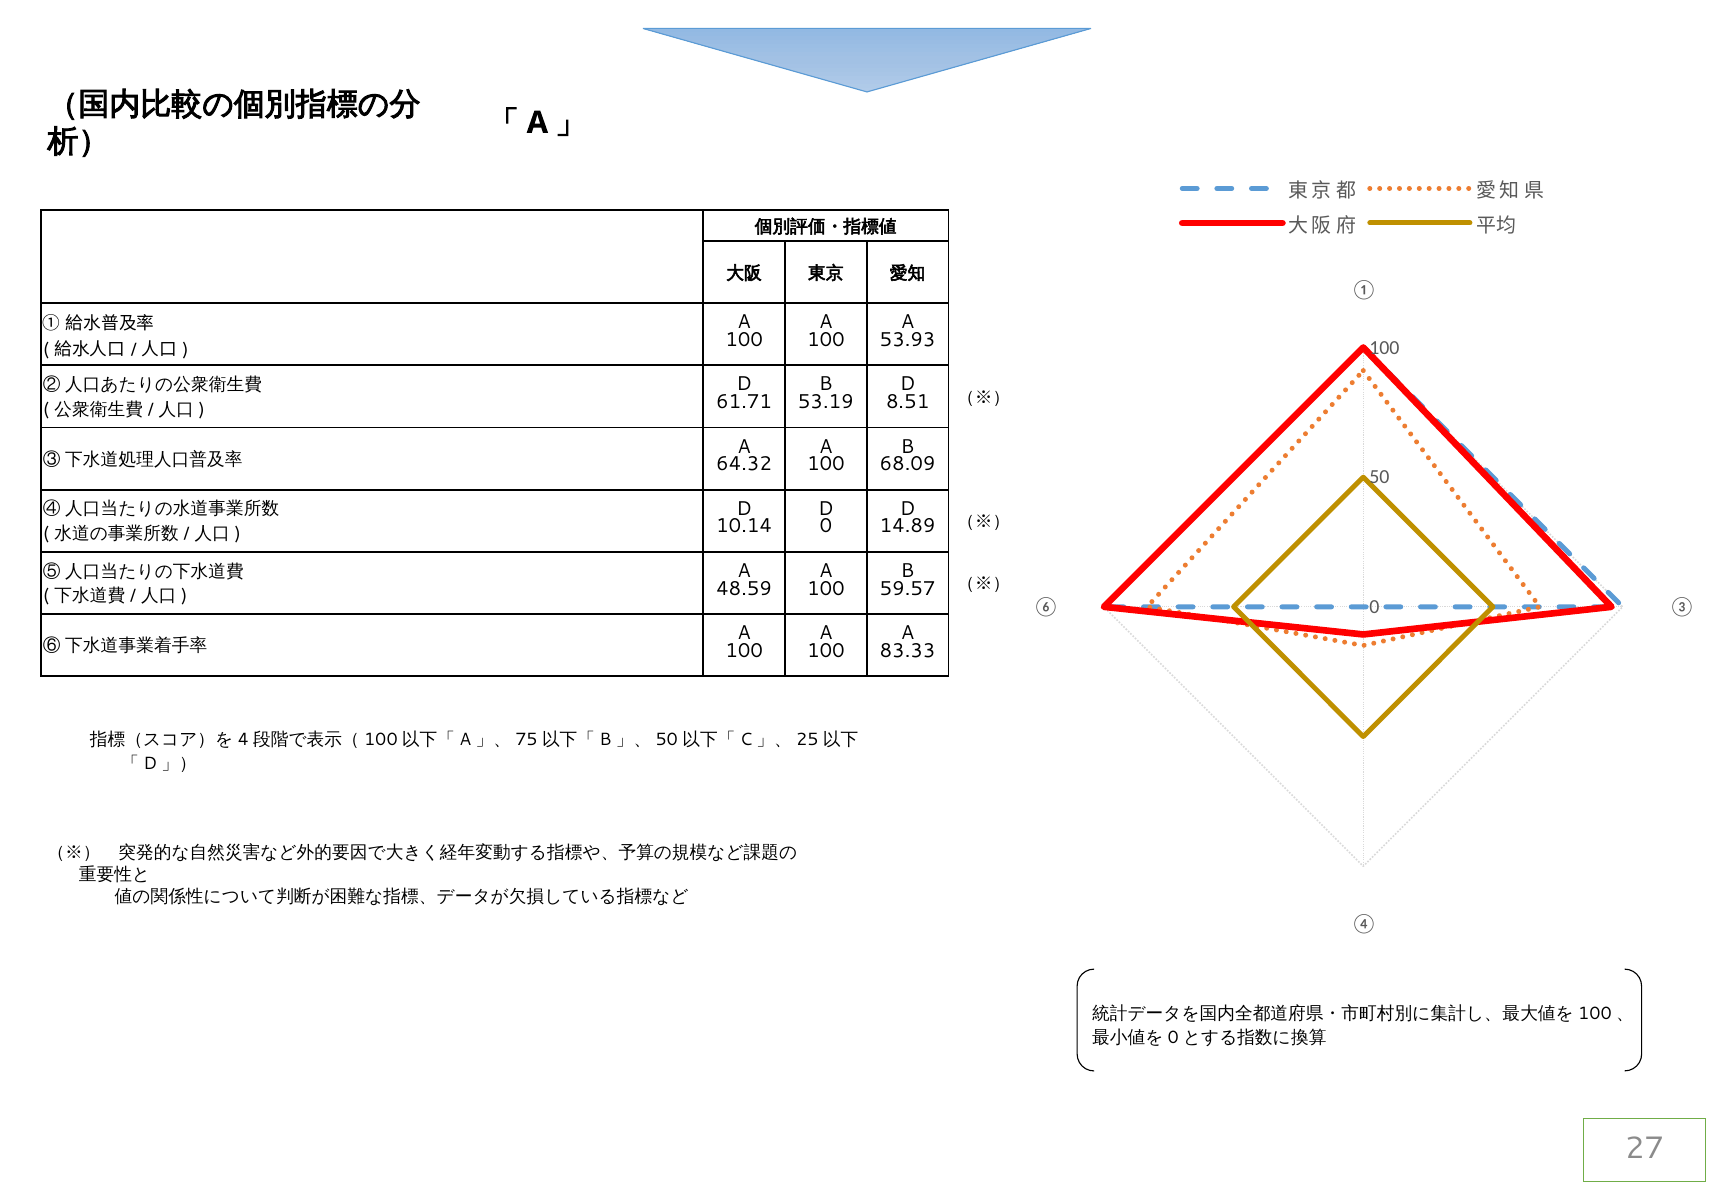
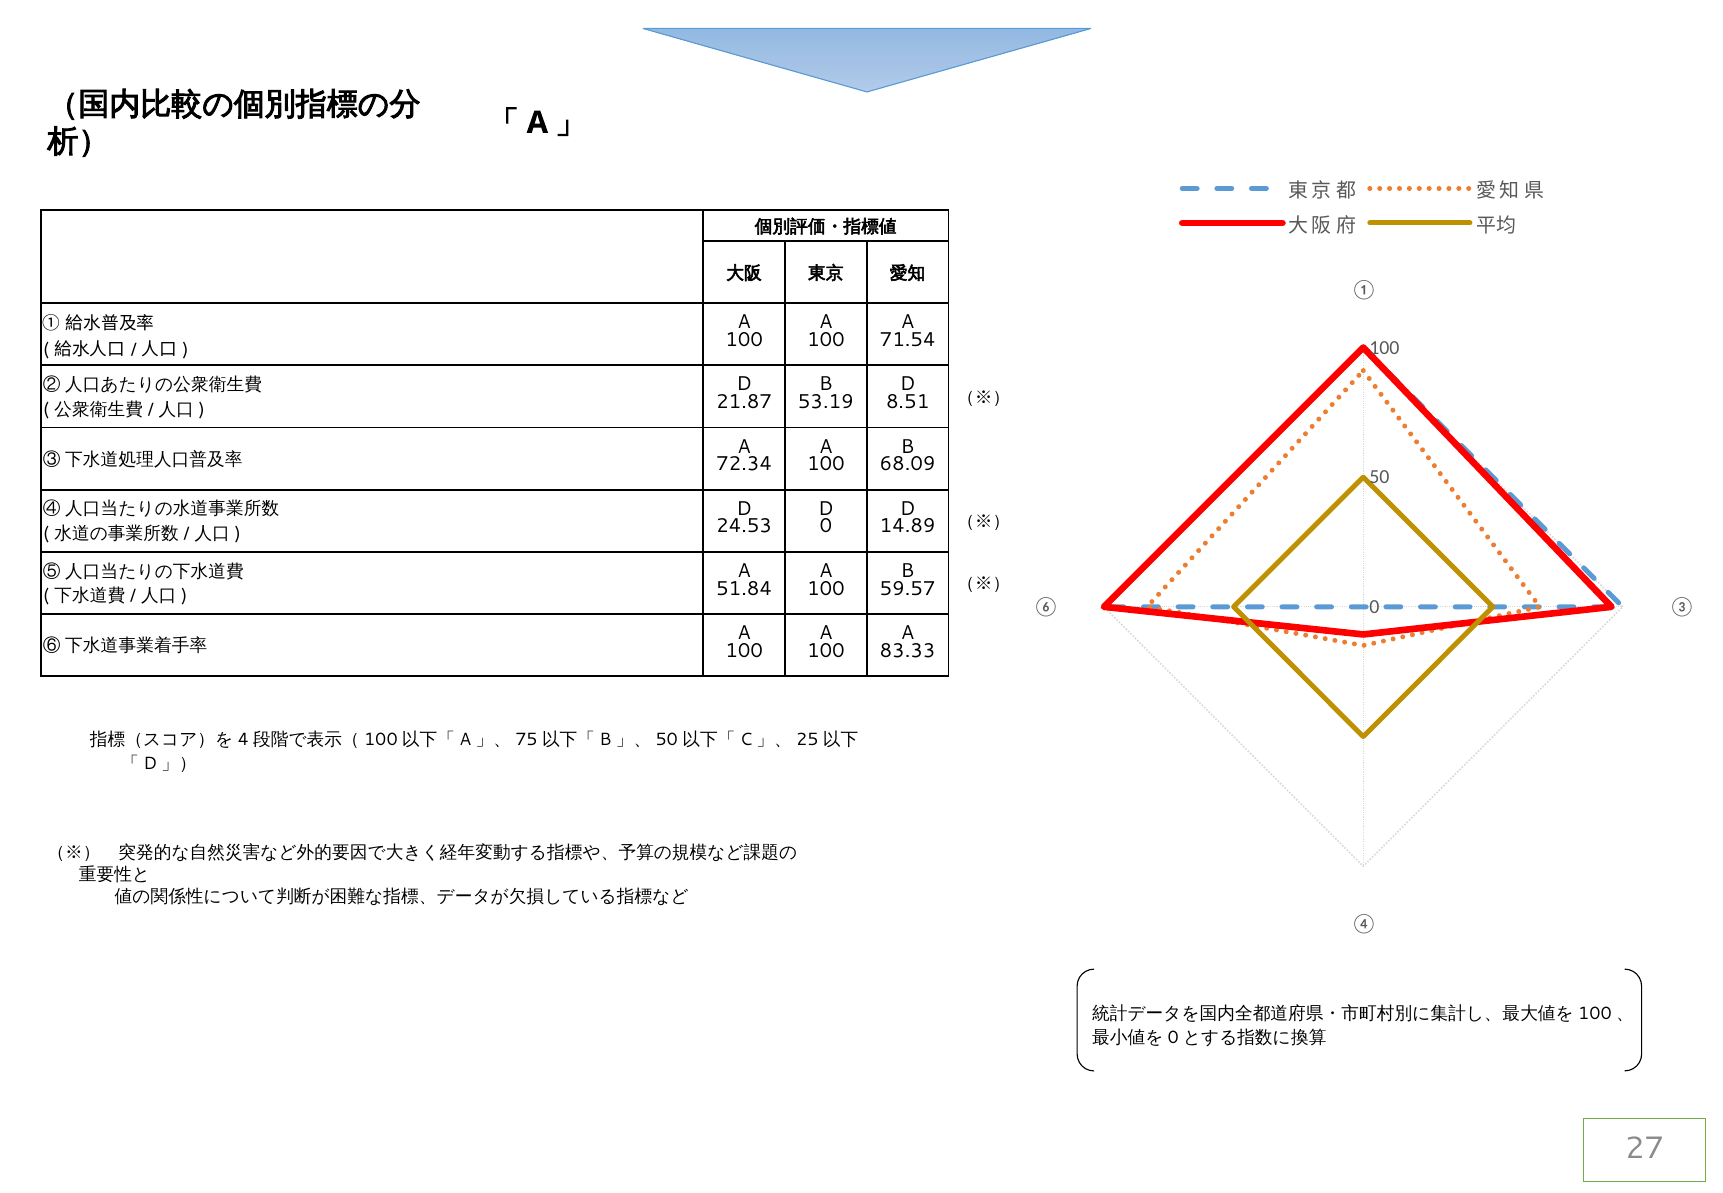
53.93: 53.93 -> 71.54 (908, 340)
61.71: 61.71 -> 21.87 (744, 402)
64.32: 64.32 -> 72.34 (744, 464)
10.14: 10.14 -> 24.53 (744, 526)
48.59: 48.59 -> 51.84 (744, 588)
